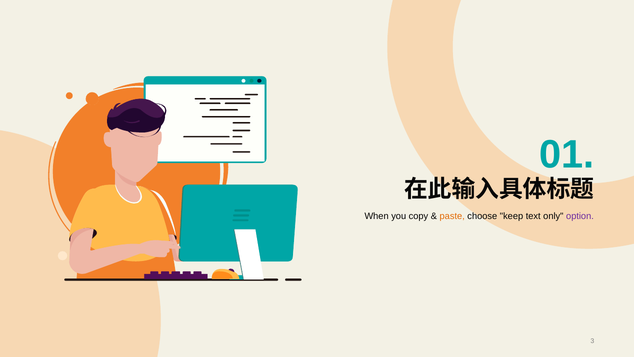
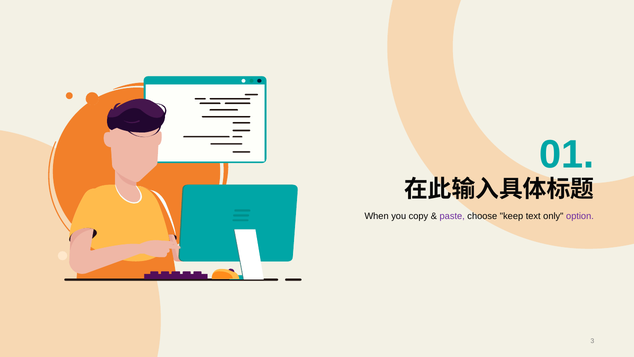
paste colour: orange -> purple (452, 216)
